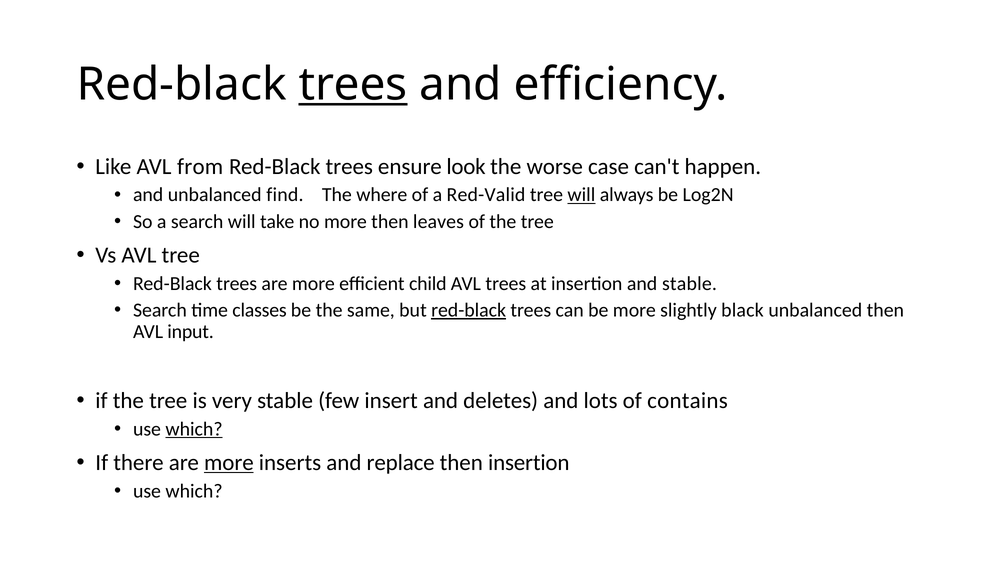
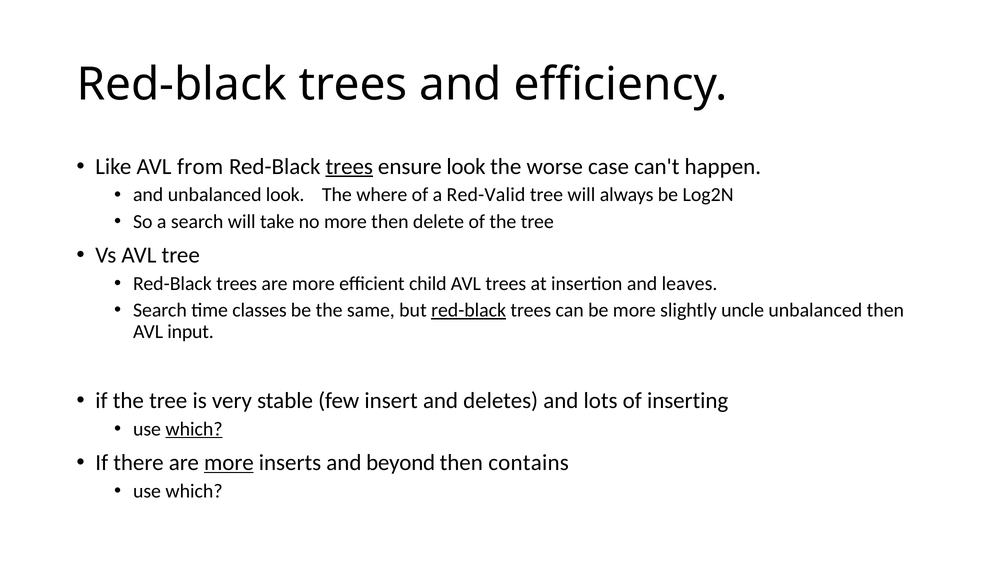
trees underline: present -> none (353, 84)
trees underline: none -> present (349, 166)
unbalanced find: find -> look (285, 195)
will underline: present -> none (581, 195)
leaves: leaves -> delete (439, 221)
and stable: stable -> leaves (690, 283)
black: black -> uncle (743, 310)
contains: contains -> inserting (688, 400)
replace: replace -> beyond (401, 462)
then insertion: insertion -> contains (529, 462)
